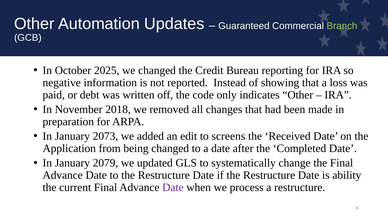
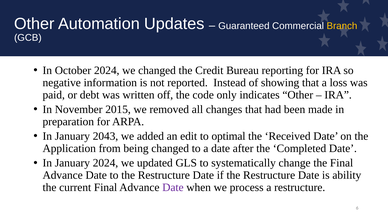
Branch colour: light green -> yellow (342, 26)
October 2025: 2025 -> 2024 (107, 70)
2018: 2018 -> 2015 (118, 110)
2073: 2073 -> 2043 (105, 136)
screens: screens -> optimal (229, 136)
January 2079: 2079 -> 2024 (105, 163)
